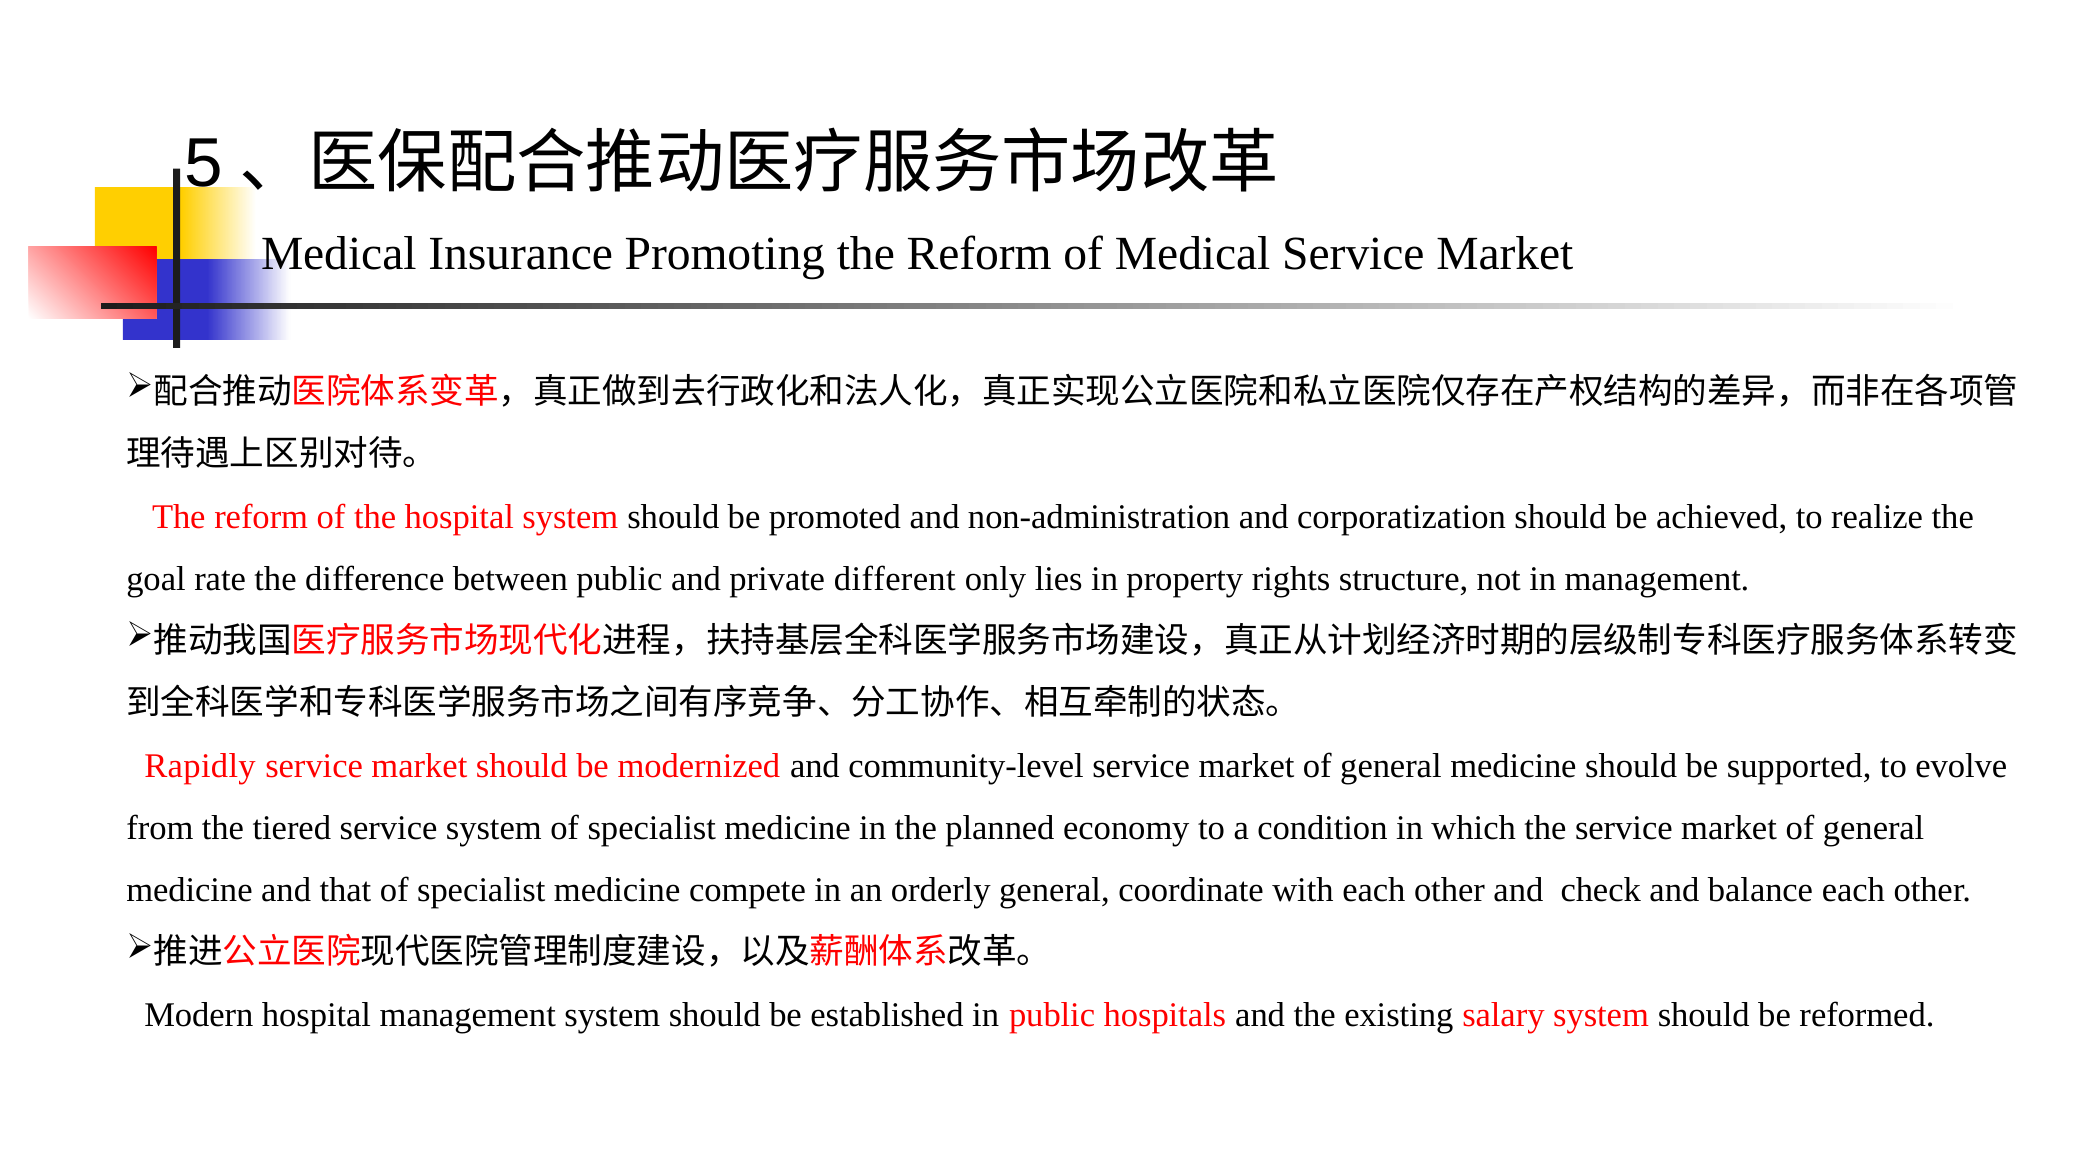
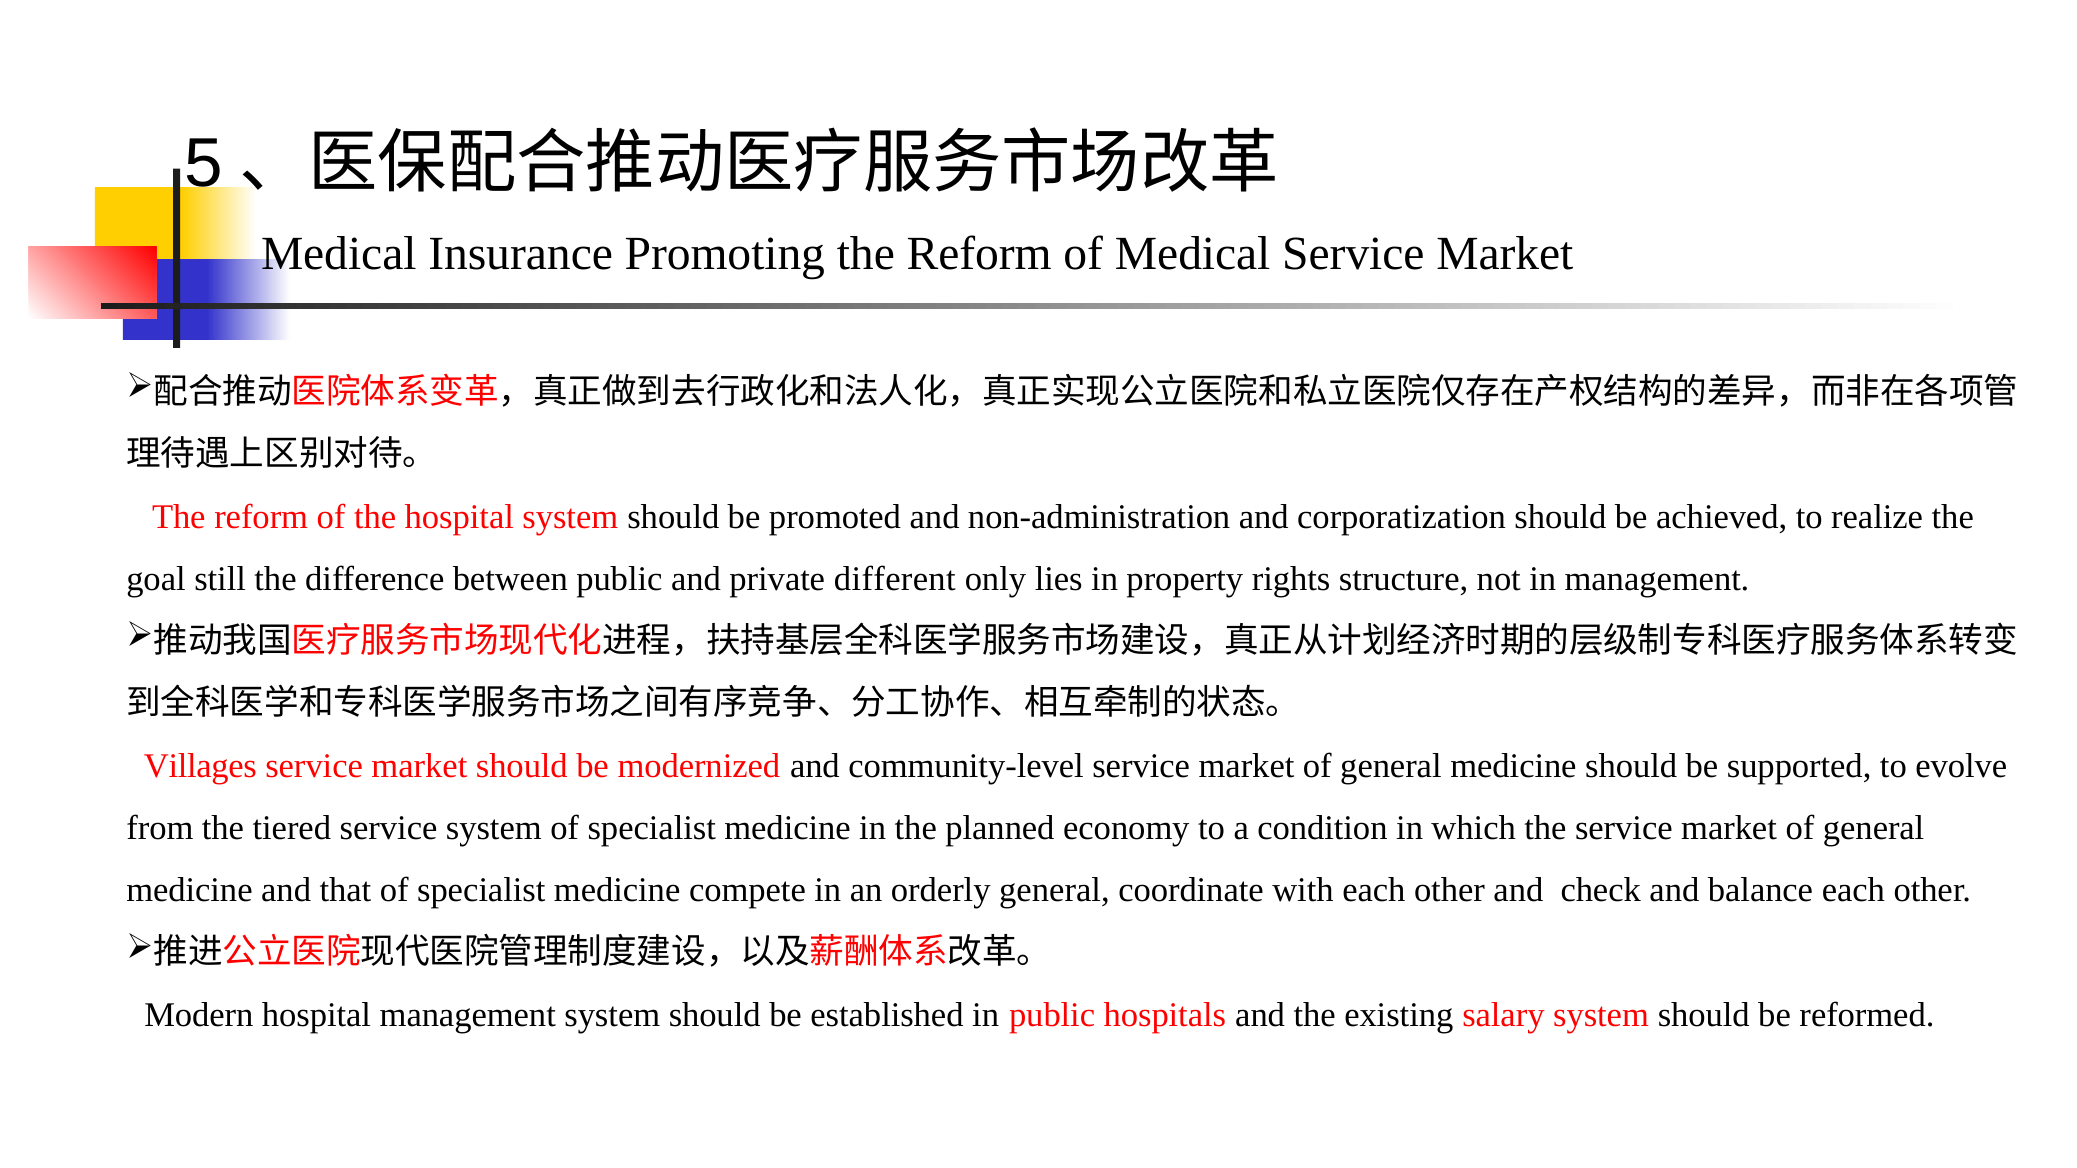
rate: rate -> still (220, 579)
Rapidly: Rapidly -> Villages (200, 766)
